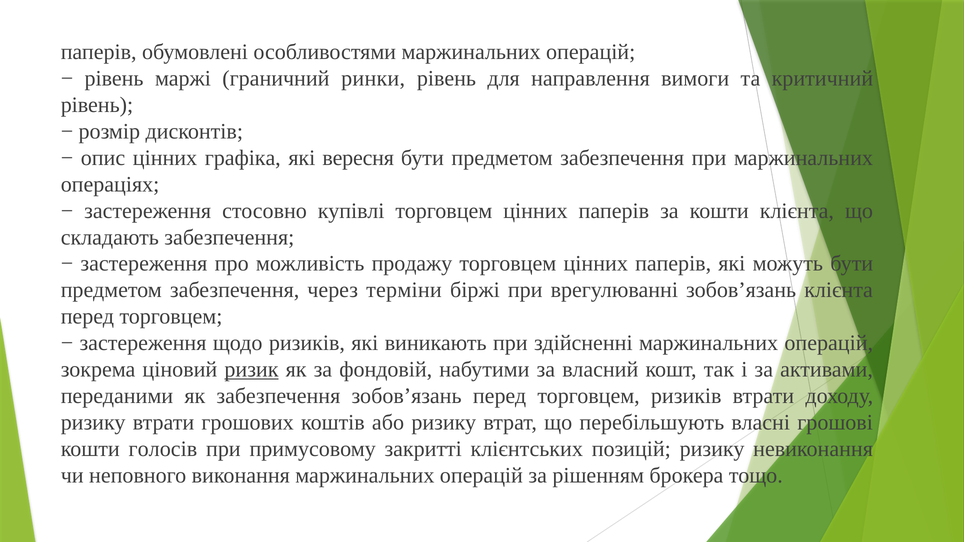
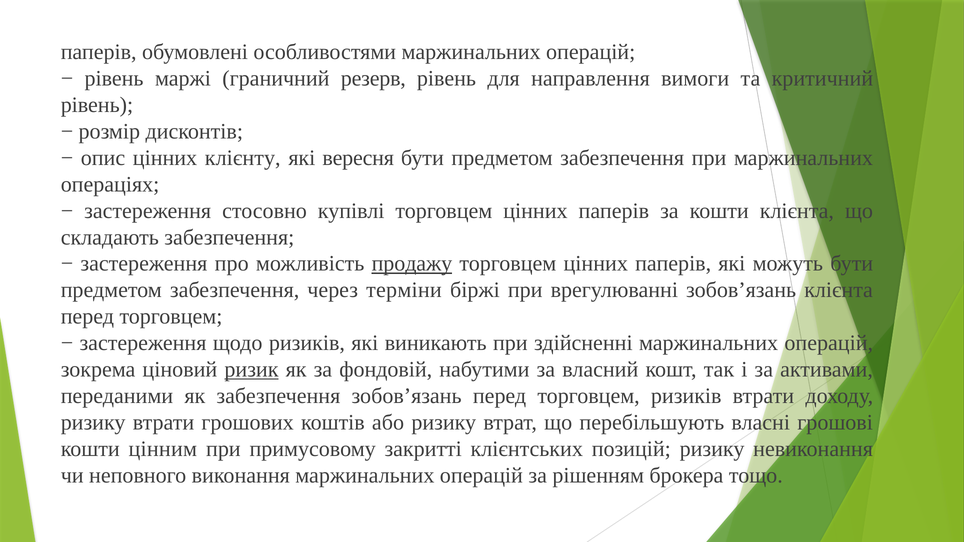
ринки: ринки -> резерв (373, 79)
графіка: графіка -> клієнту (243, 158)
продажу underline: none -> present (412, 264)
голосів: голосів -> цінним (163, 449)
